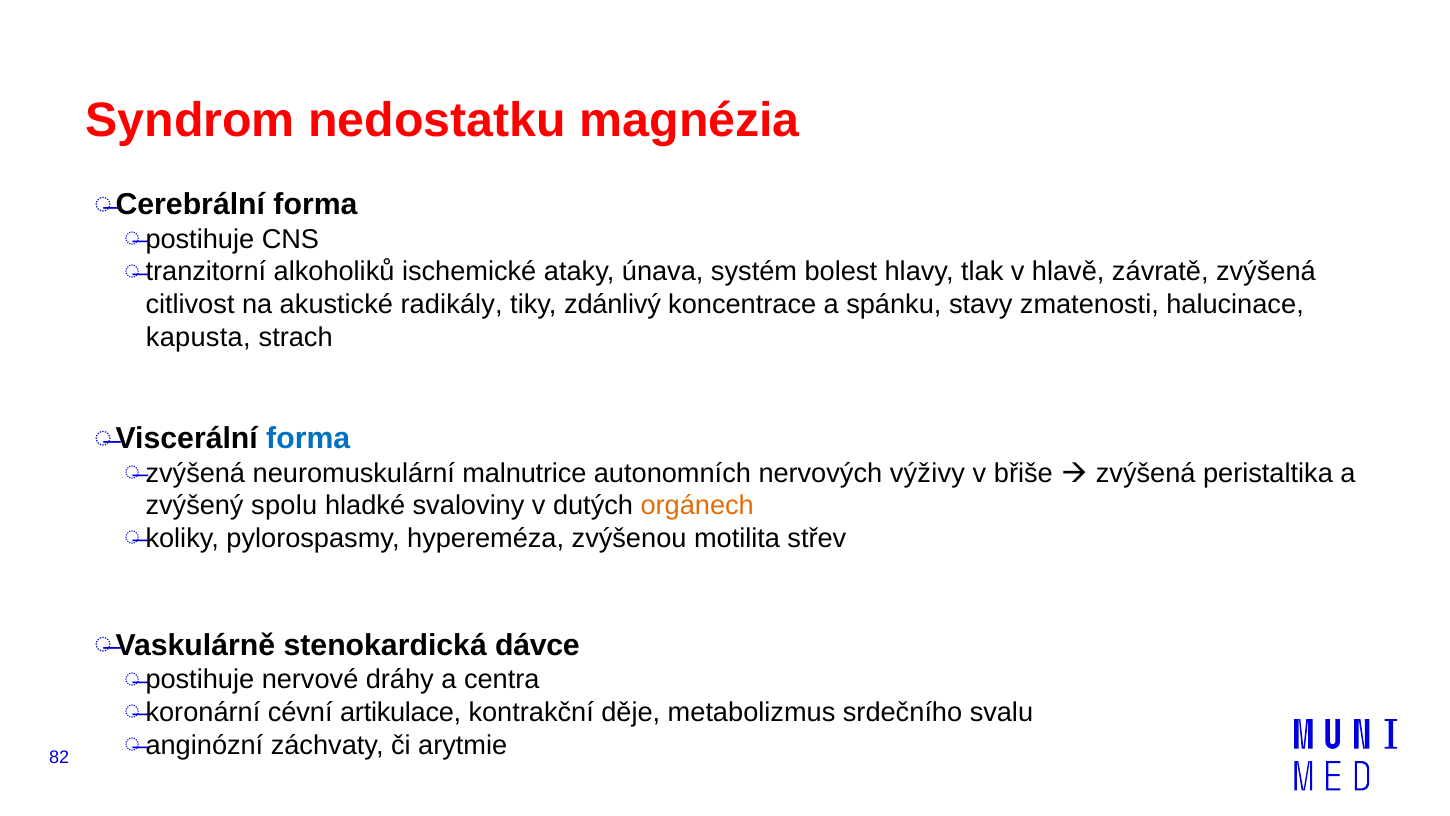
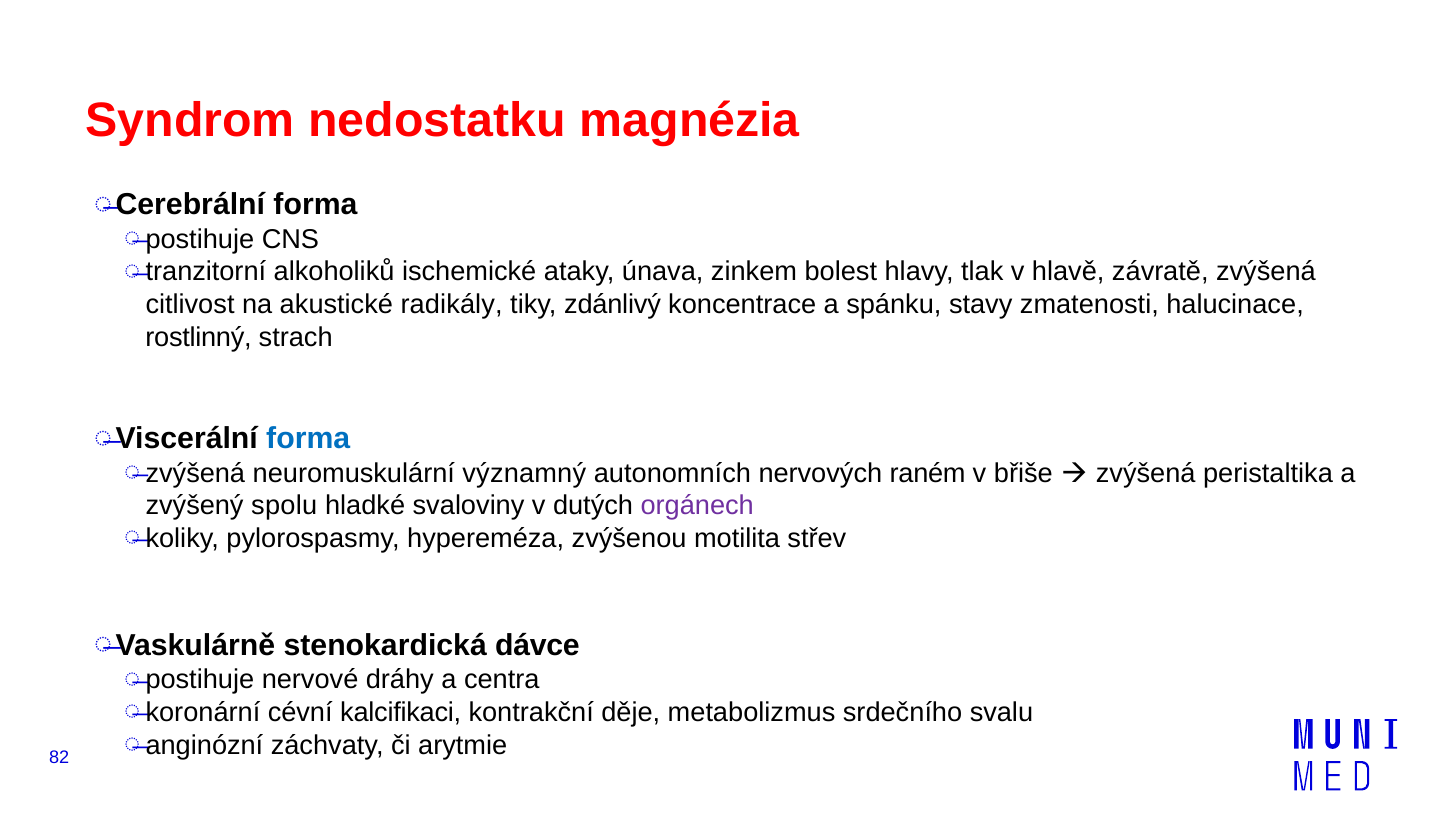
systém: systém -> zinkem (754, 272)
kapusta: kapusta -> rostlinný (199, 337)
malnutrice: malnutrice -> významný (524, 473)
výživy: výživy -> raném (928, 473)
orgánech colour: orange -> purple (697, 505)
artikulace: artikulace -> kalcifikaci (401, 712)
